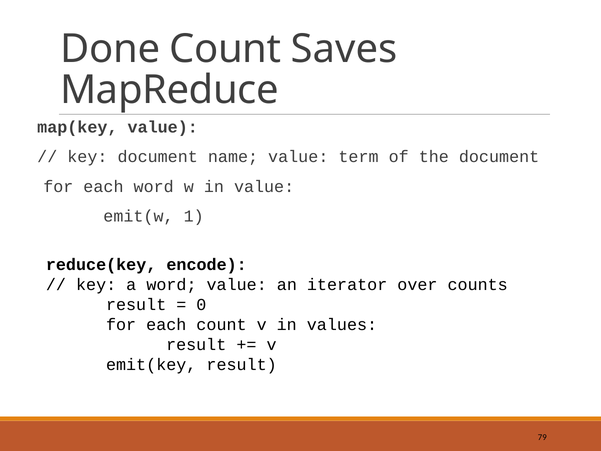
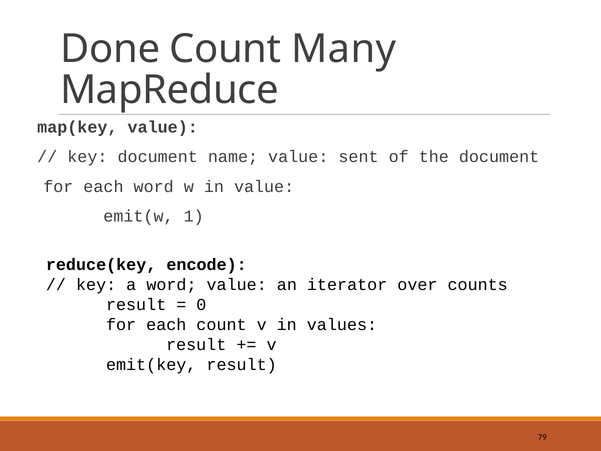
Saves: Saves -> Many (344, 49)
term: term -> sent (359, 157)
